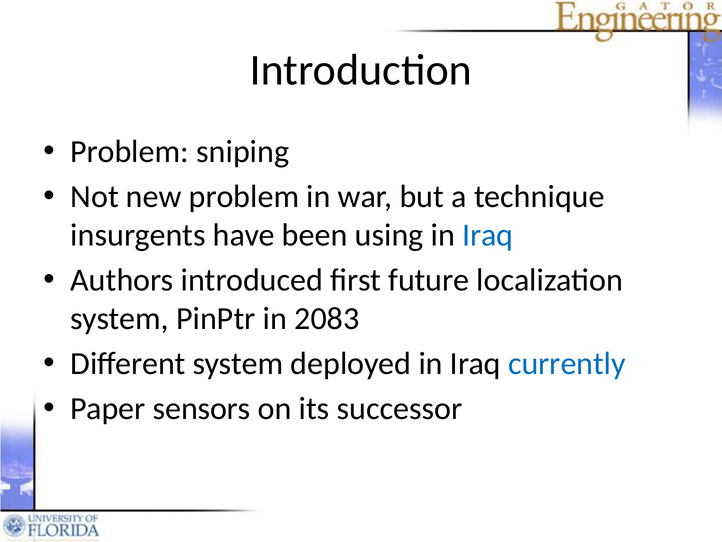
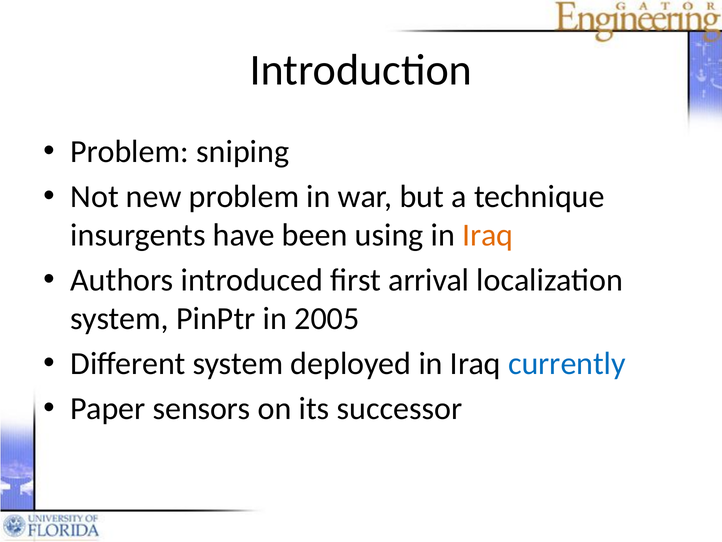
Iraq colour: blue -> orange (488, 235)
future: future -> arrival (429, 280)
2083: 2083 -> 2005 (327, 318)
